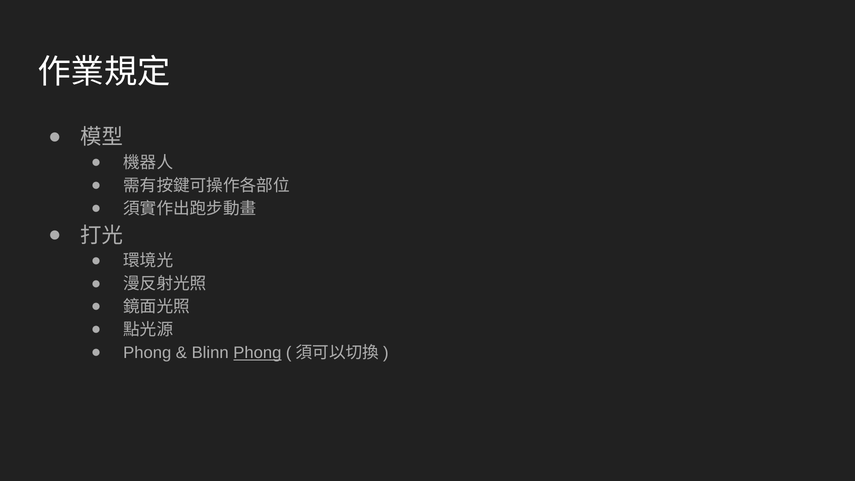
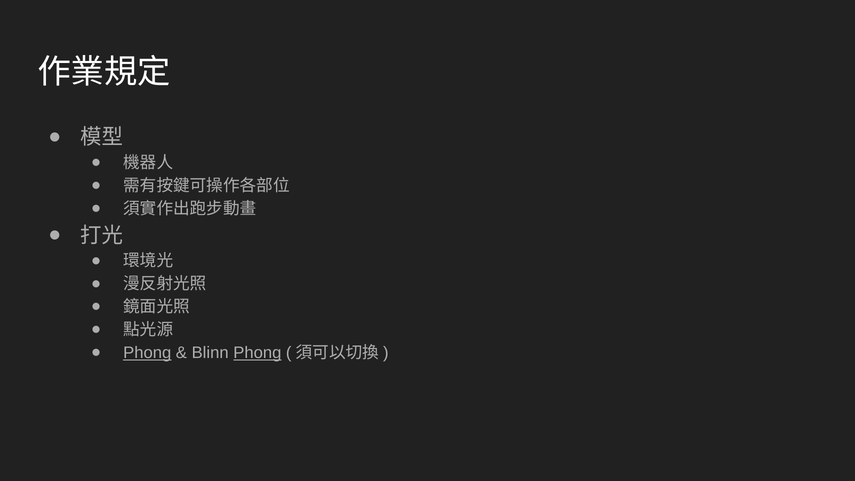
Phong underline: none -> present (147, 353)
